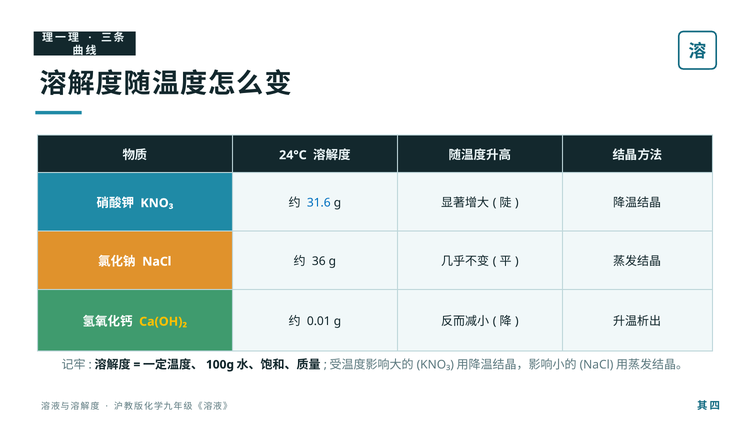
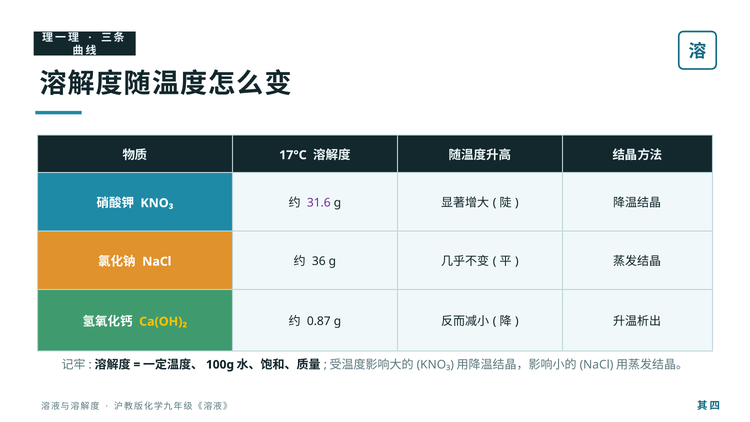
24°C: 24°C -> 17°C (293, 155)
31.6 colour: blue -> purple (319, 203)
0.01: 0.01 -> 0.87 (319, 321)
